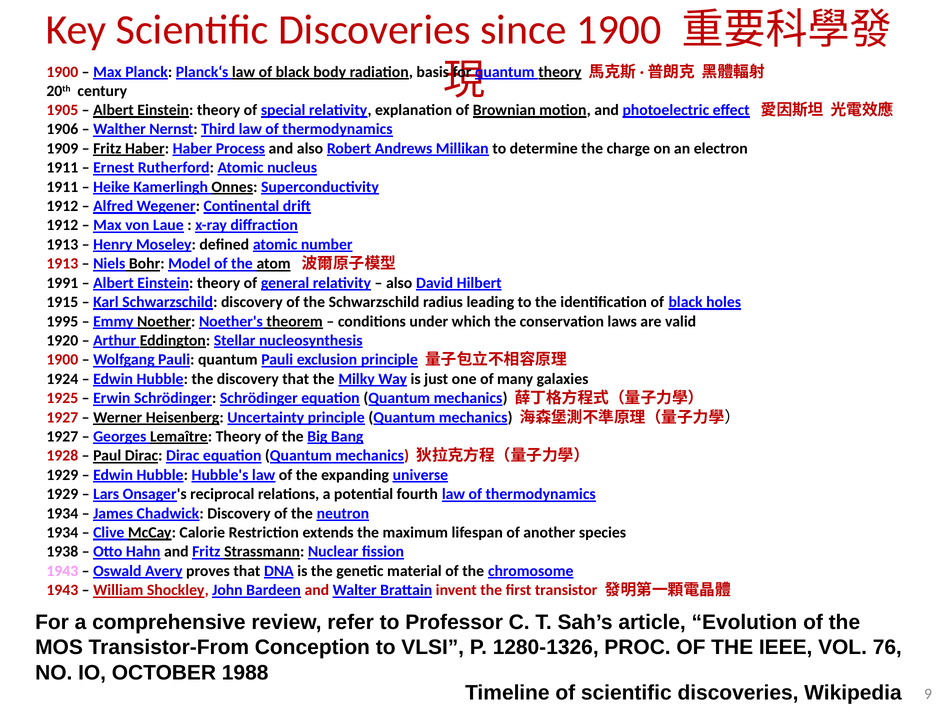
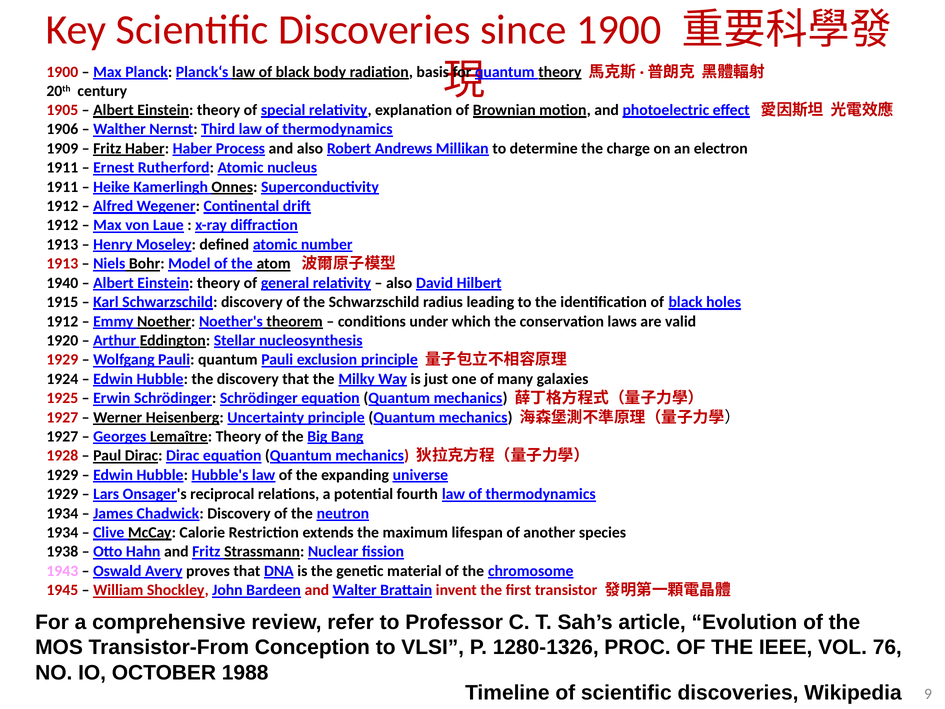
1991: 1991 -> 1940 (62, 283)
1995: 1995 -> 1912 (62, 321)
1900: 1900 -> 1929 (62, 360)
1943: 1943 -> 1945 (62, 590)
